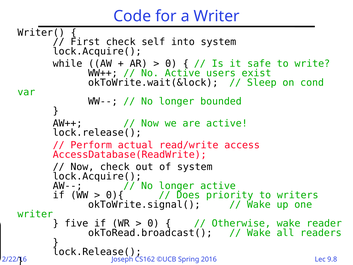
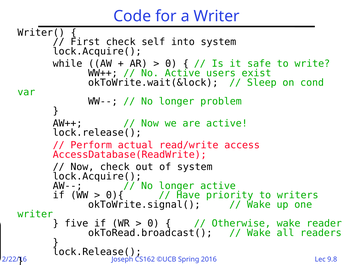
bounded: bounded -> problem (221, 101)
Does: Does -> Have (188, 195)
